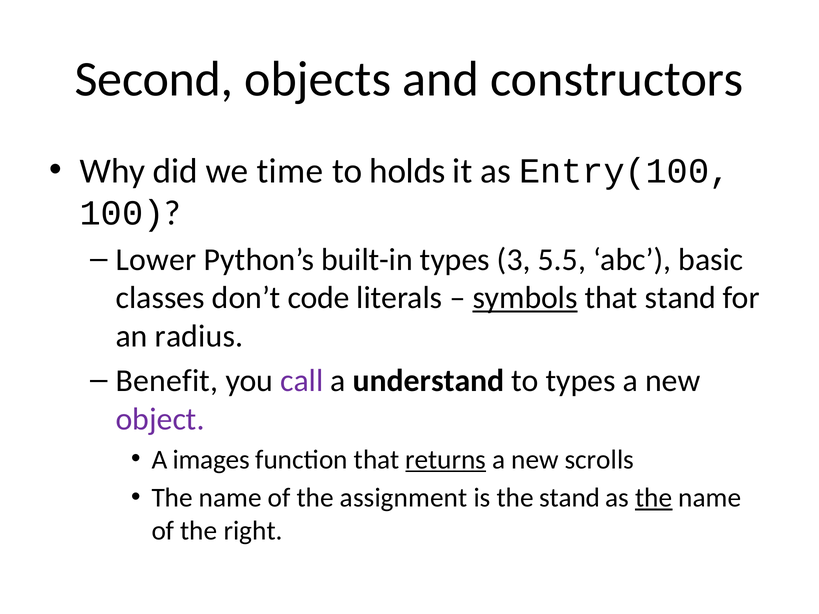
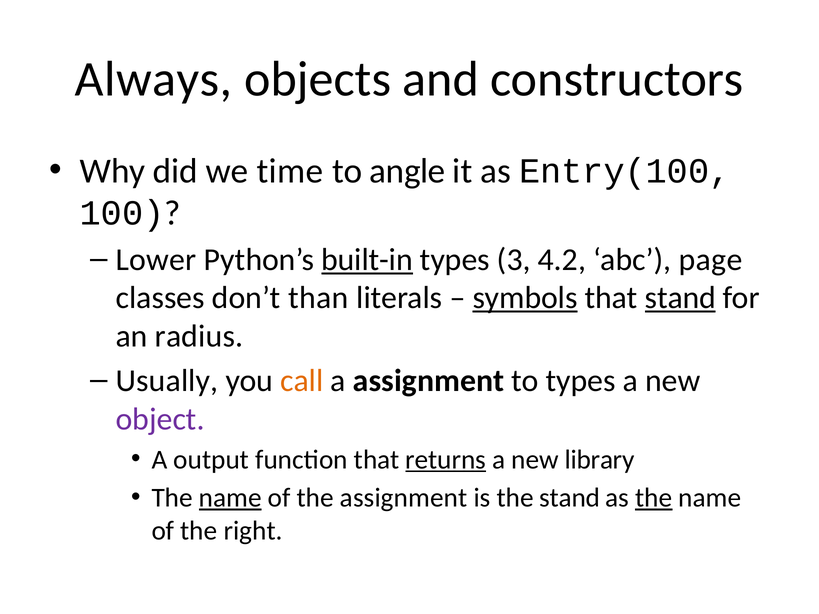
Second: Second -> Always (154, 79)
holds: holds -> angle (407, 171)
built-in underline: none -> present (367, 260)
5.5: 5.5 -> 4.2 (562, 260)
basic: basic -> page (711, 260)
code: code -> than (318, 298)
stand underline: none -> present (680, 298)
Benefit: Benefit -> Usually (167, 381)
call colour: purple -> orange (302, 381)
a understand: understand -> assignment (429, 381)
images: images -> output (211, 460)
scrolls: scrolls -> library (600, 460)
name underline: none -> present (230, 498)
